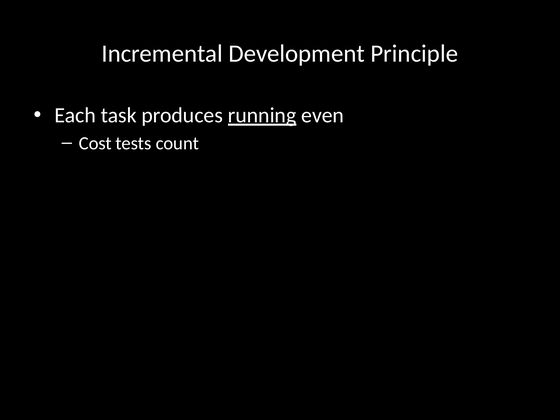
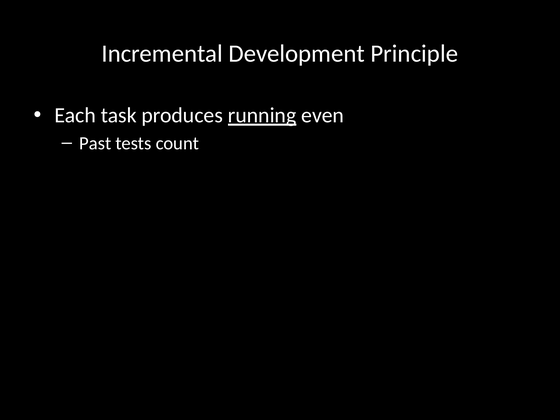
Cost: Cost -> Past (95, 143)
